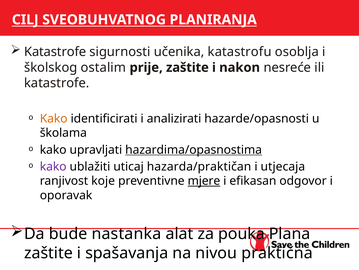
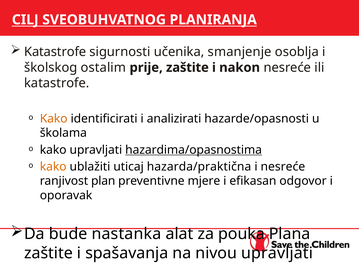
katastrofu: katastrofu -> smanjenje (240, 52)
kako colour: purple -> orange (53, 166)
hazarda/praktičan: hazarda/praktičan -> hazarda/praktična (199, 166)
i utjecaja: utjecaja -> nesreće (283, 166)
koje: koje -> plan (103, 181)
mjere underline: present -> none (204, 181)
nivou praktična: praktična -> upravljati (277, 252)
